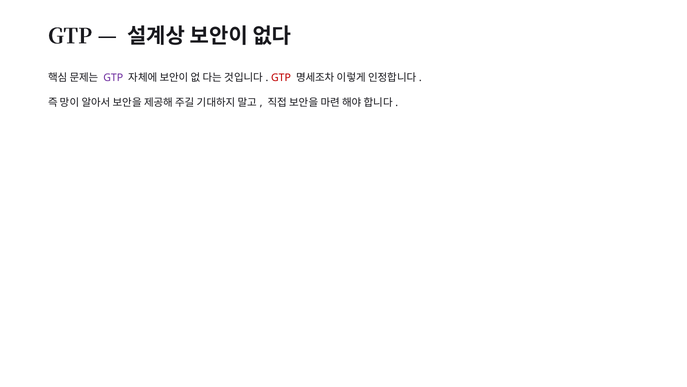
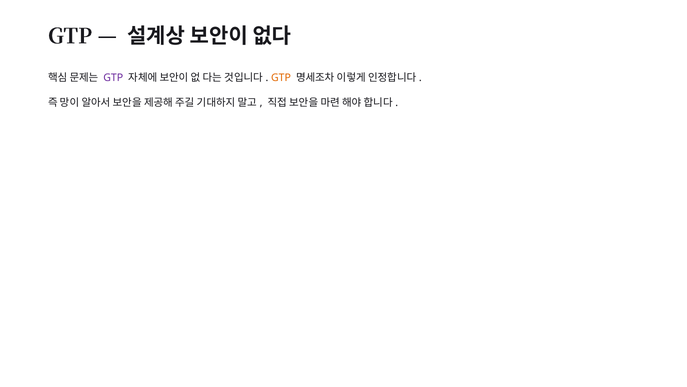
GTP colour: red -> orange (281, 77)
